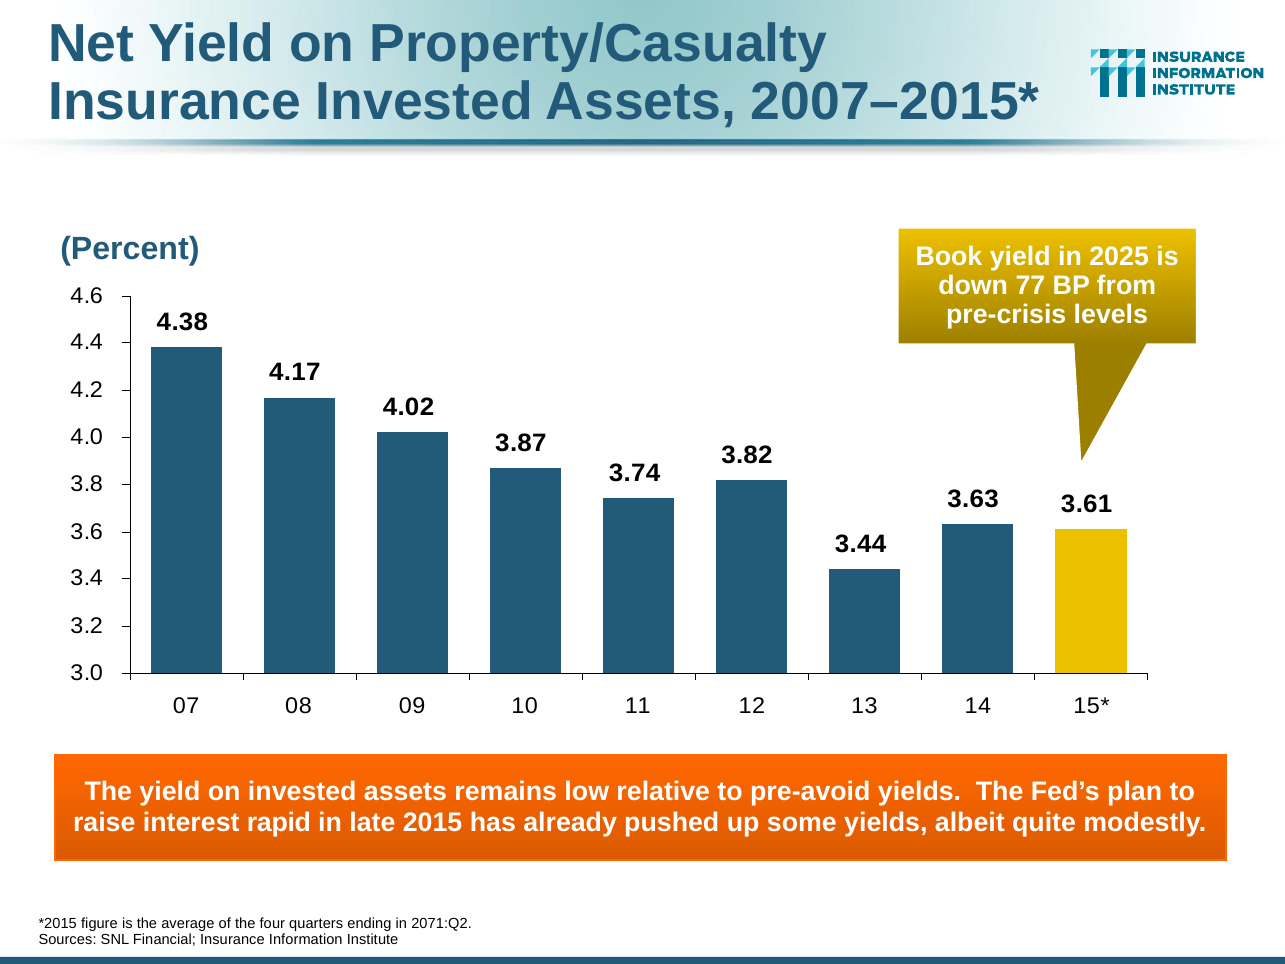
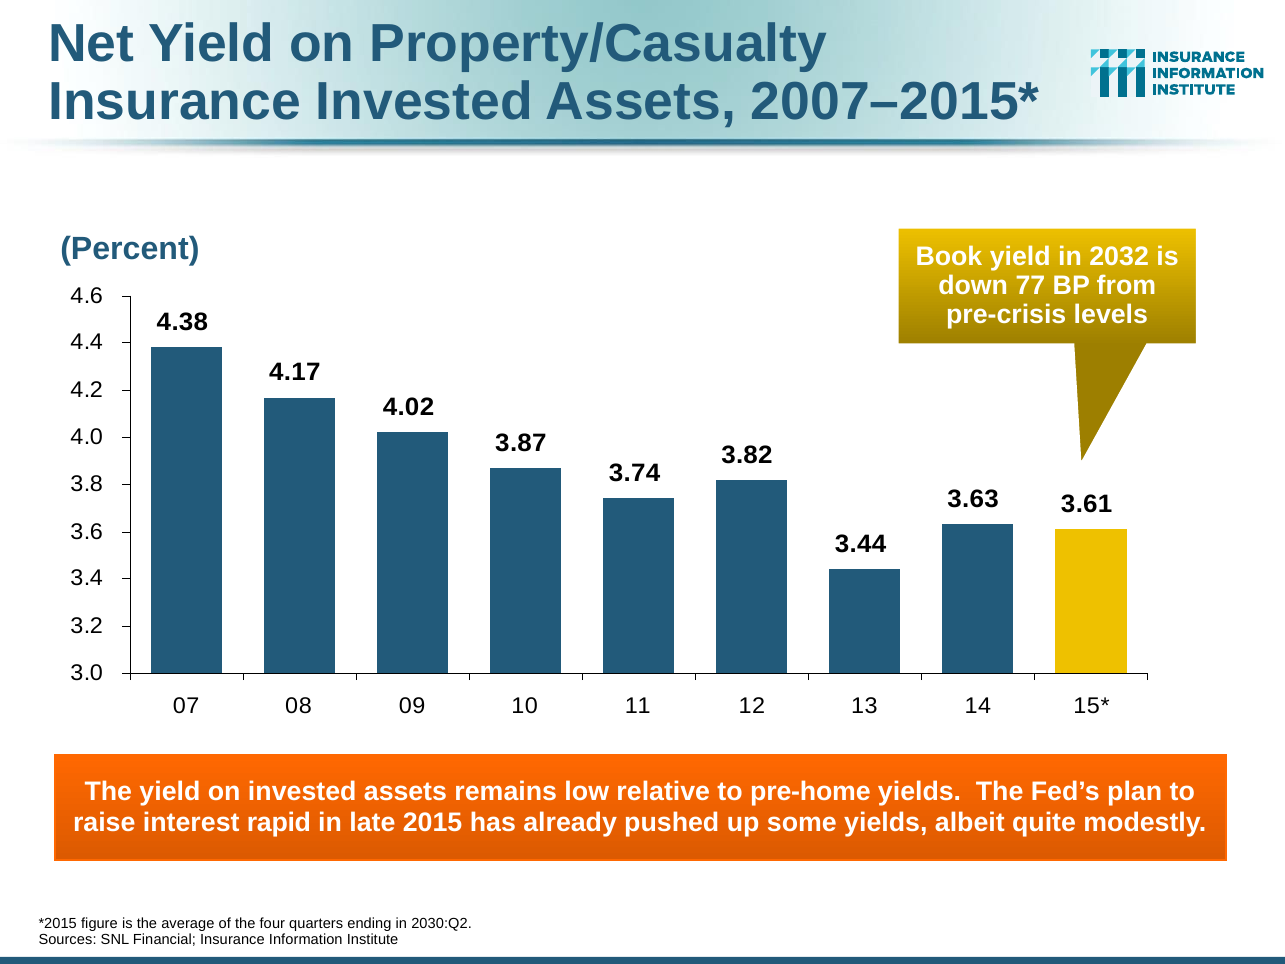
2025: 2025 -> 2032 (1119, 257)
pre-avoid: pre-avoid -> pre-home (810, 792)
2071:Q2: 2071:Q2 -> 2030:Q2 (442, 923)
